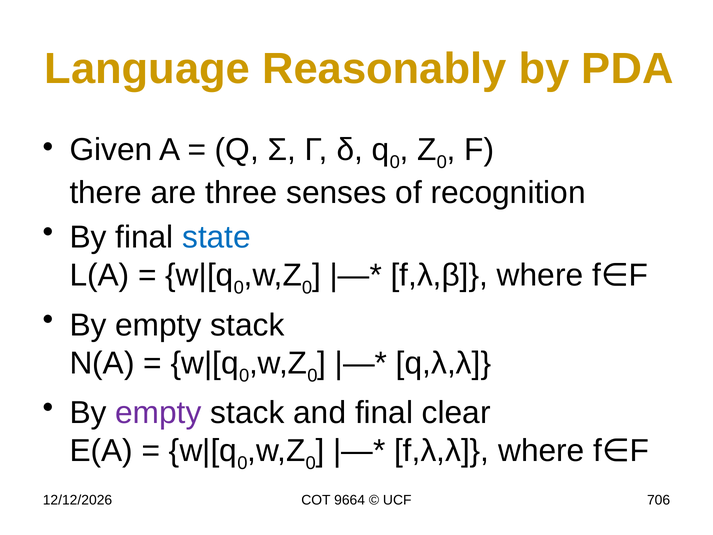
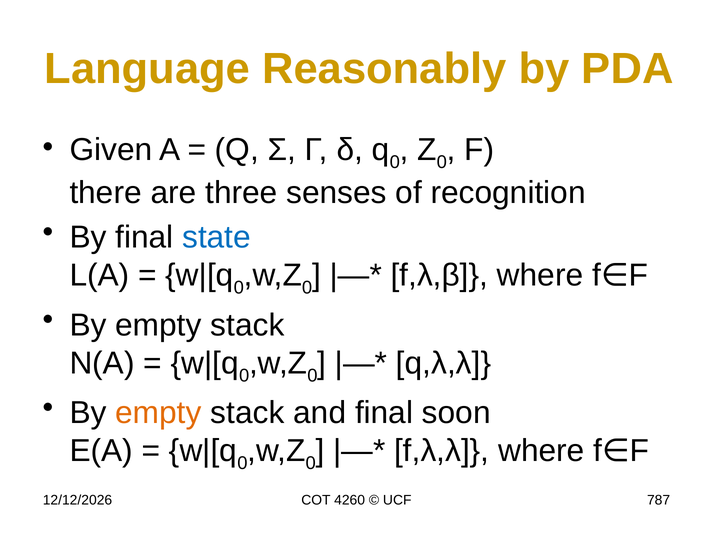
empty colour: purple -> orange (158, 413)
clear: clear -> soon (456, 413)
9664: 9664 -> 4260 (350, 500)
706: 706 -> 787 (659, 500)
